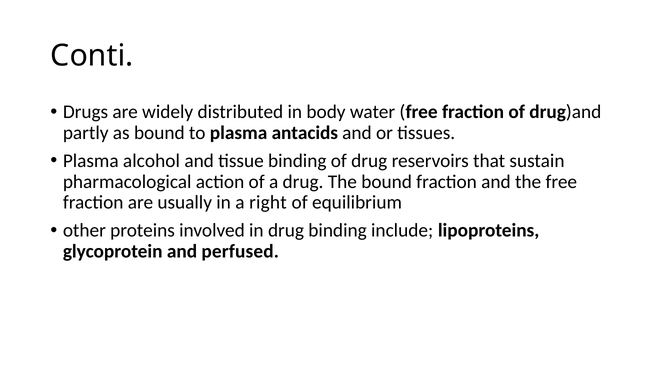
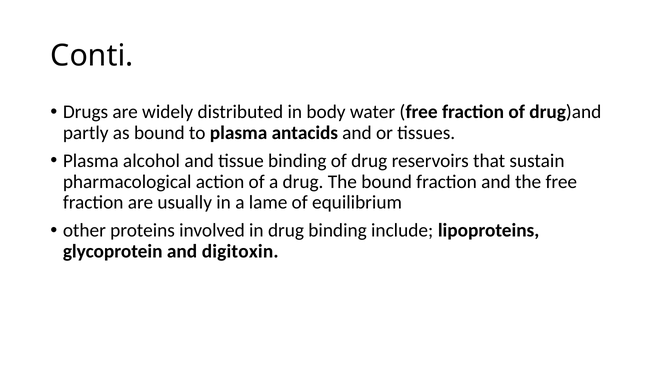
right: right -> lame (268, 202)
perfused: perfused -> digitoxin (240, 251)
